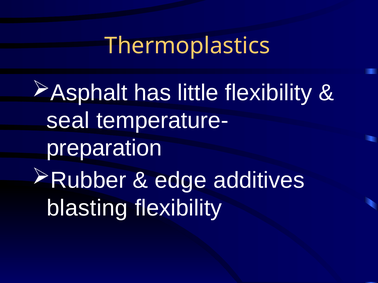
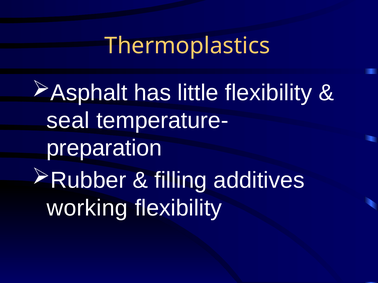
edge: edge -> filling (181, 181)
blasting: blasting -> working (87, 208)
